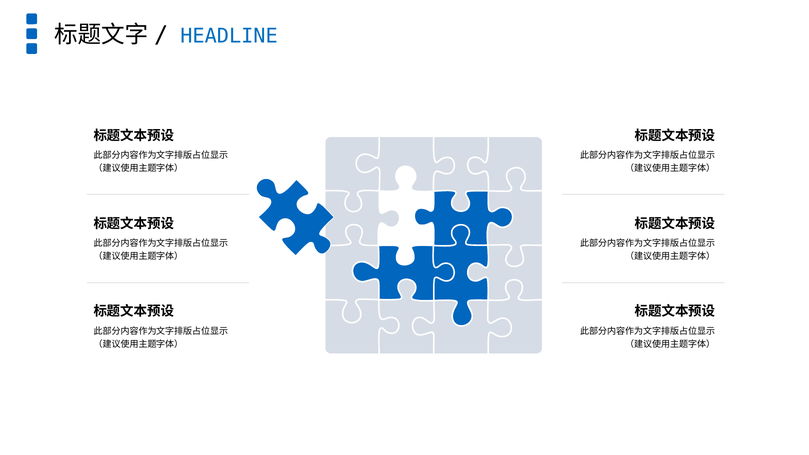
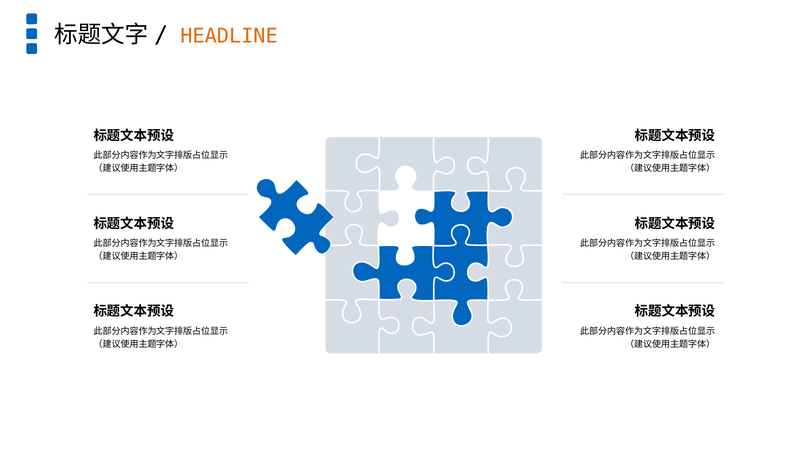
HEADLINE colour: blue -> orange (229, 36)
